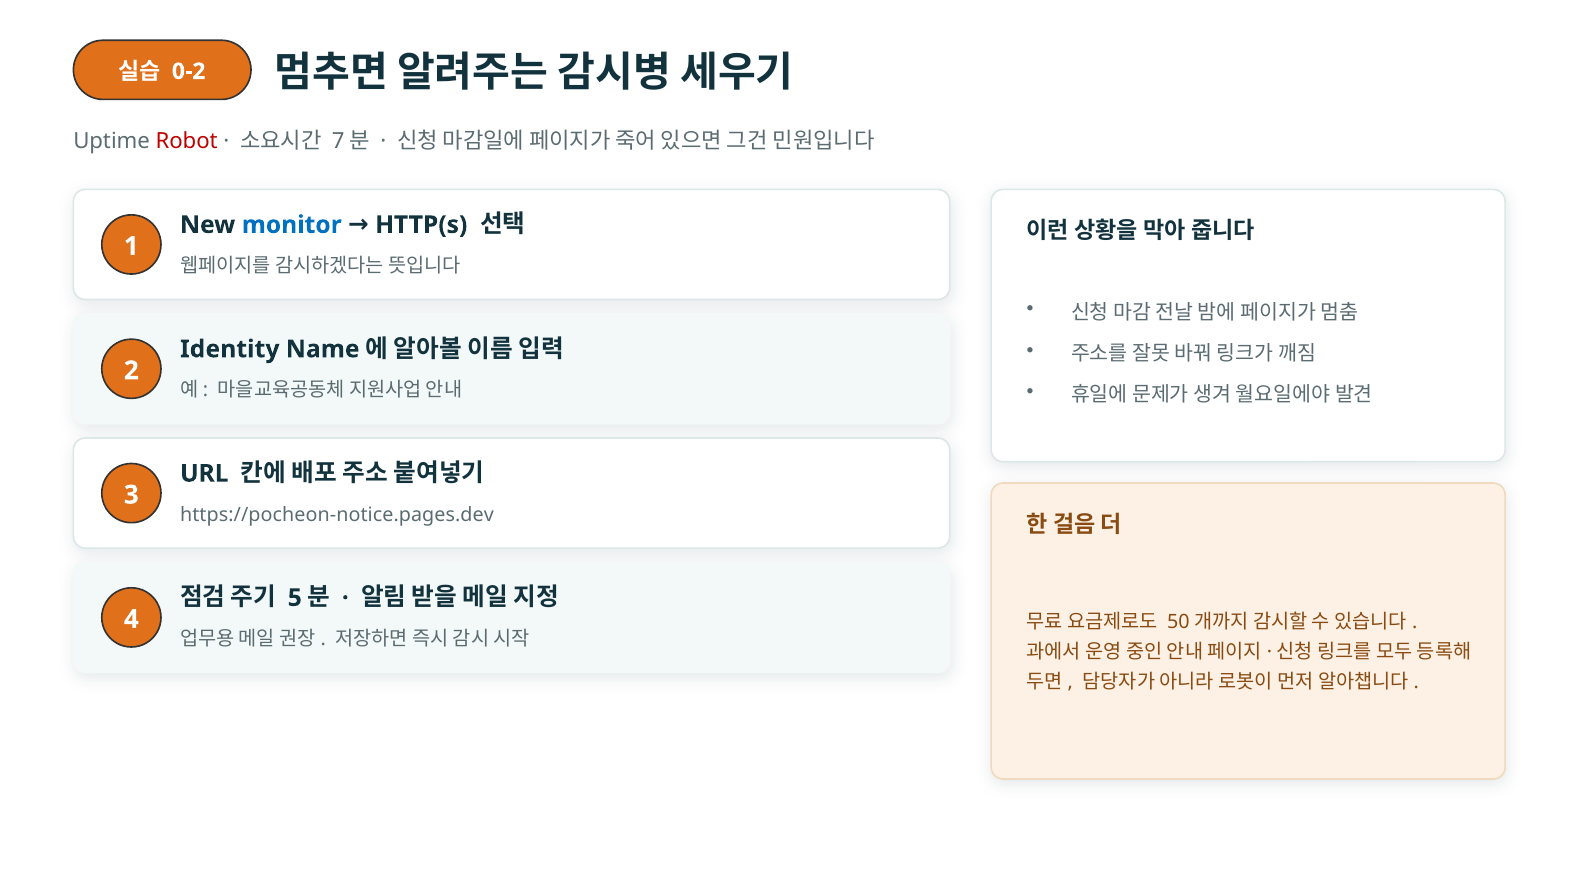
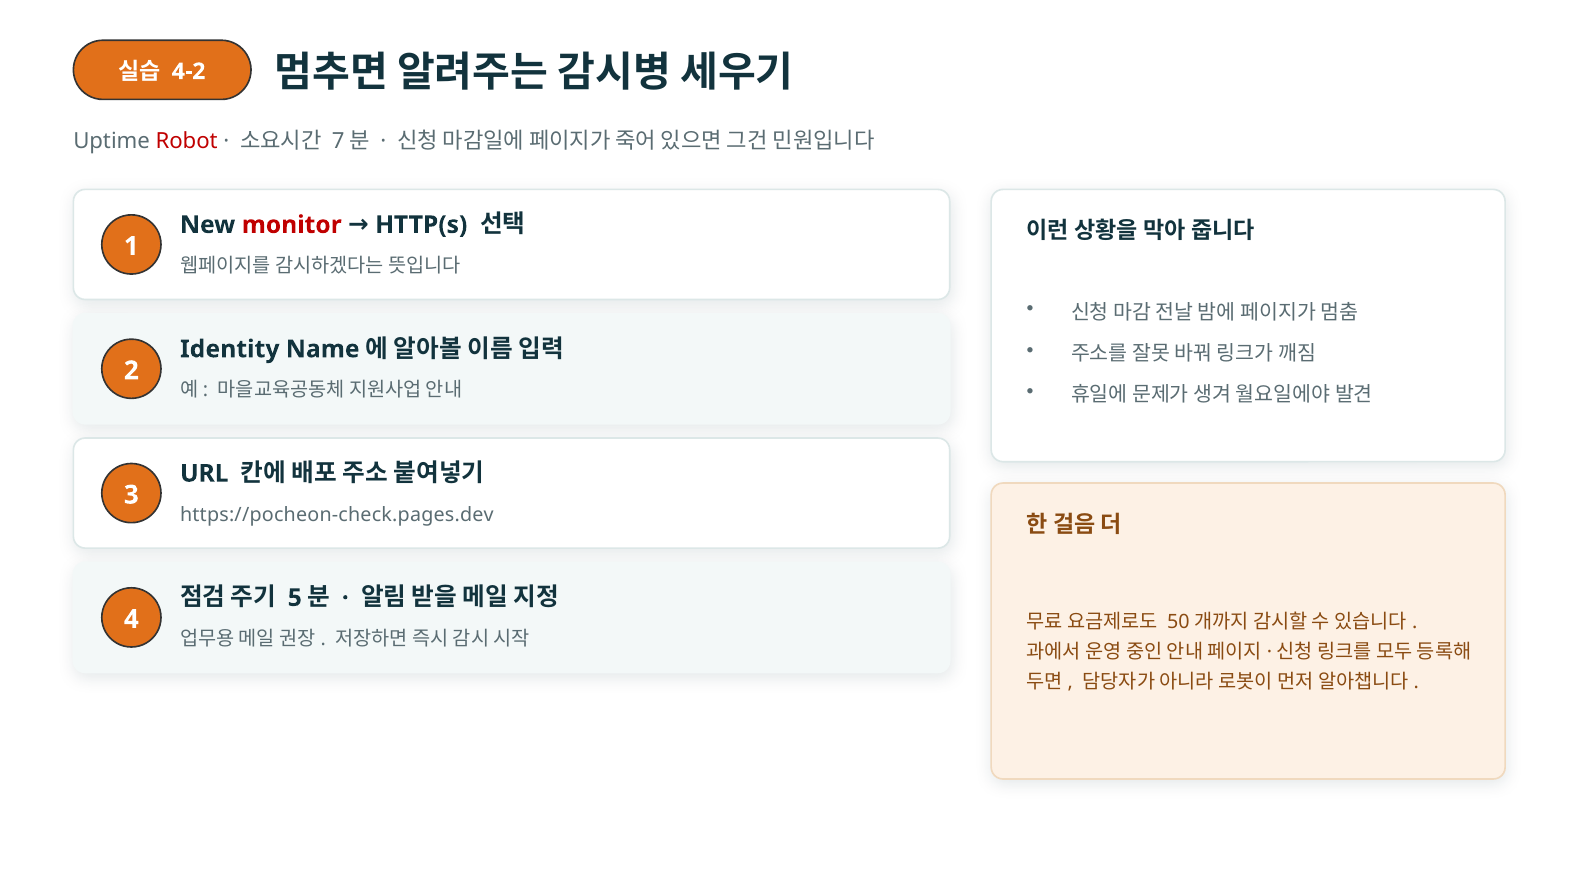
0-2: 0-2 -> 4-2 (189, 71)
monitor colour: blue -> red (292, 225)
https://pocheon-notice.pages.dev: https://pocheon-notice.pages.dev -> https://pocheon-check.pages.dev (337, 515)
